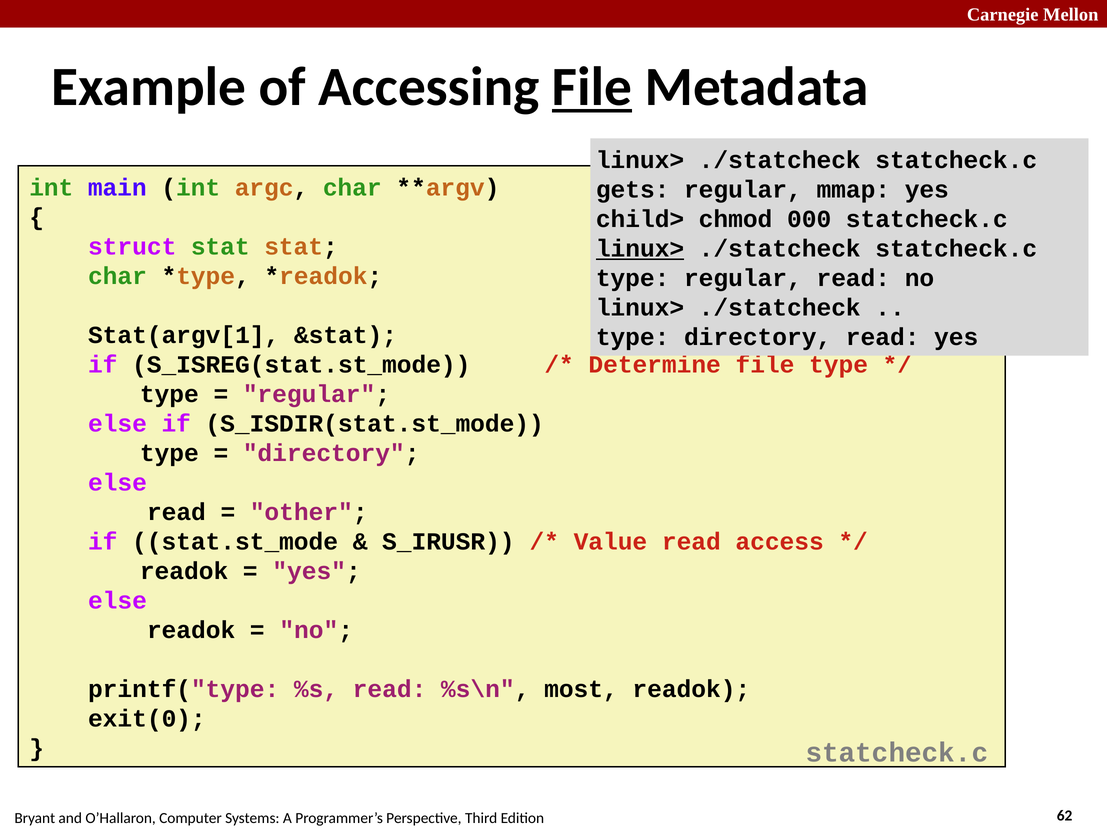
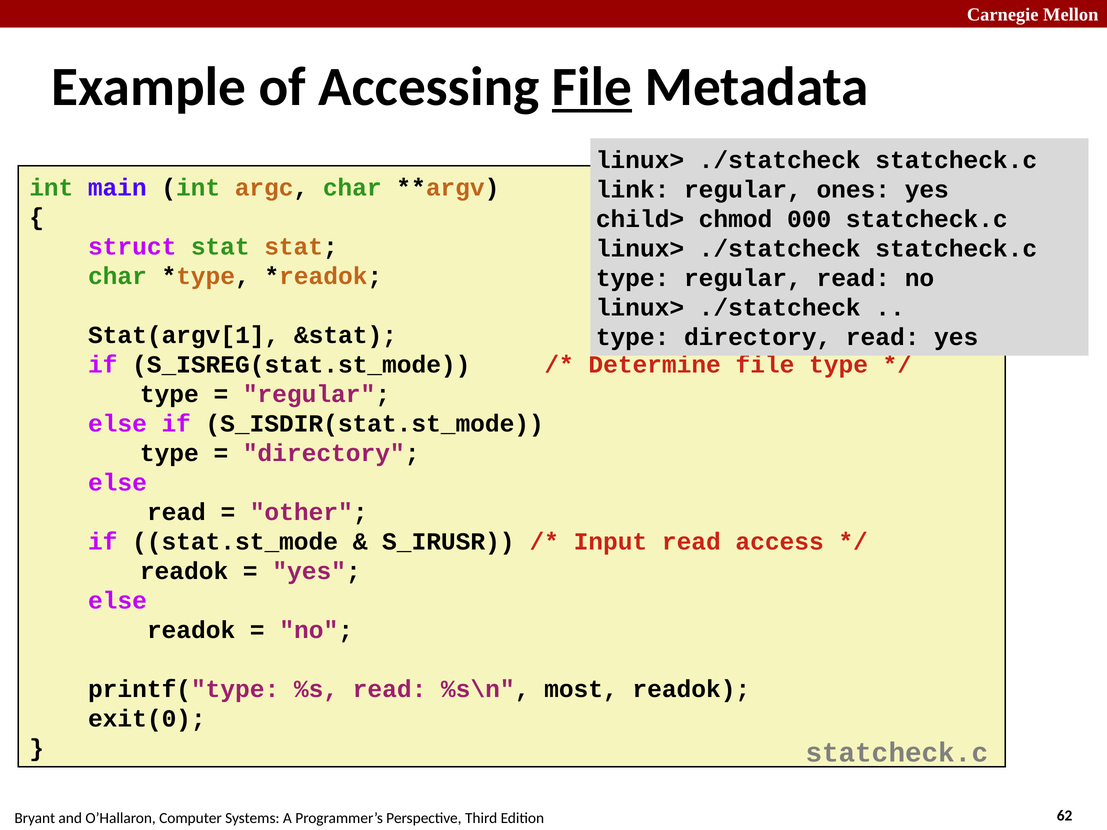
gets: gets -> link (633, 190)
mmap: mmap -> ones (853, 190)
linux> underline: present -> none (640, 249)
Value: Value -> Input (610, 542)
